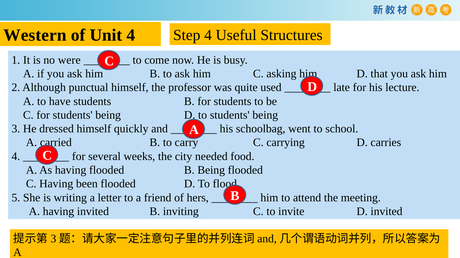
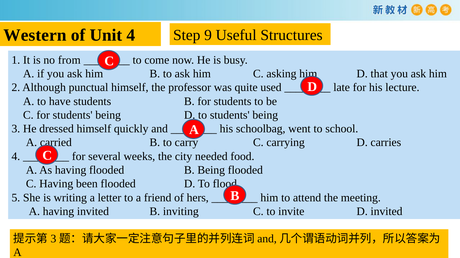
Step 4: 4 -> 9 (208, 35)
were: were -> from (69, 60)
